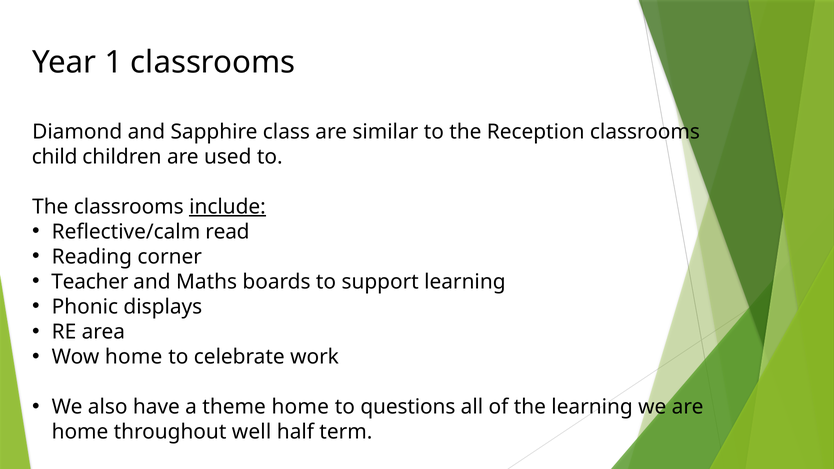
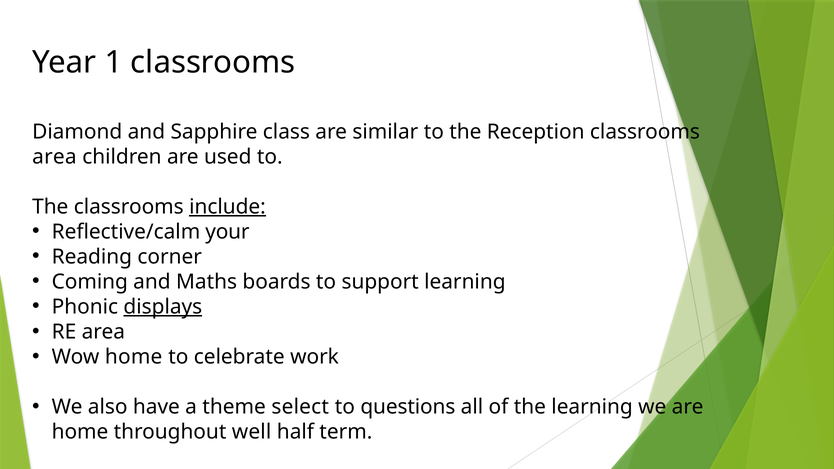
child: child -> area (54, 157)
read: read -> your (227, 232)
Teacher: Teacher -> Coming (90, 282)
displays underline: none -> present (163, 307)
theme home: home -> select (300, 407)
